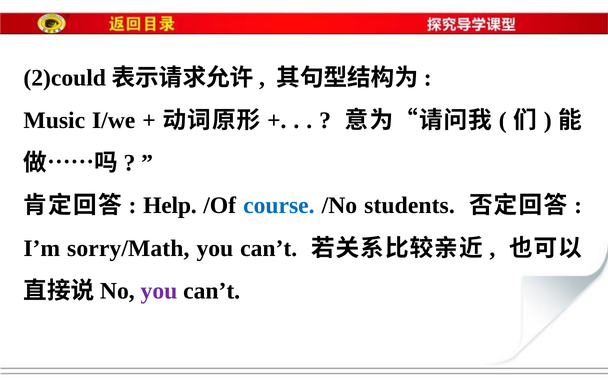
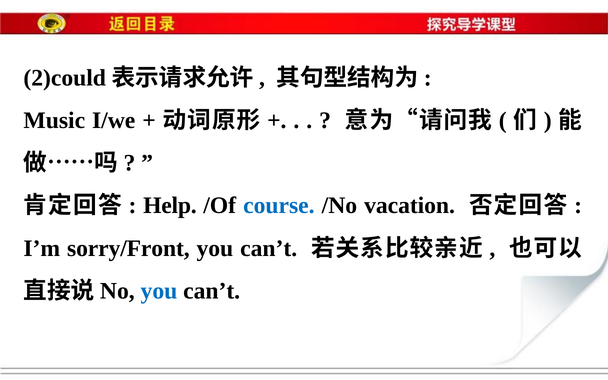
students: students -> vacation (410, 206)
sorry/Math: sorry/Math -> sorry/Front (128, 248)
you colour: purple -> blue (159, 291)
